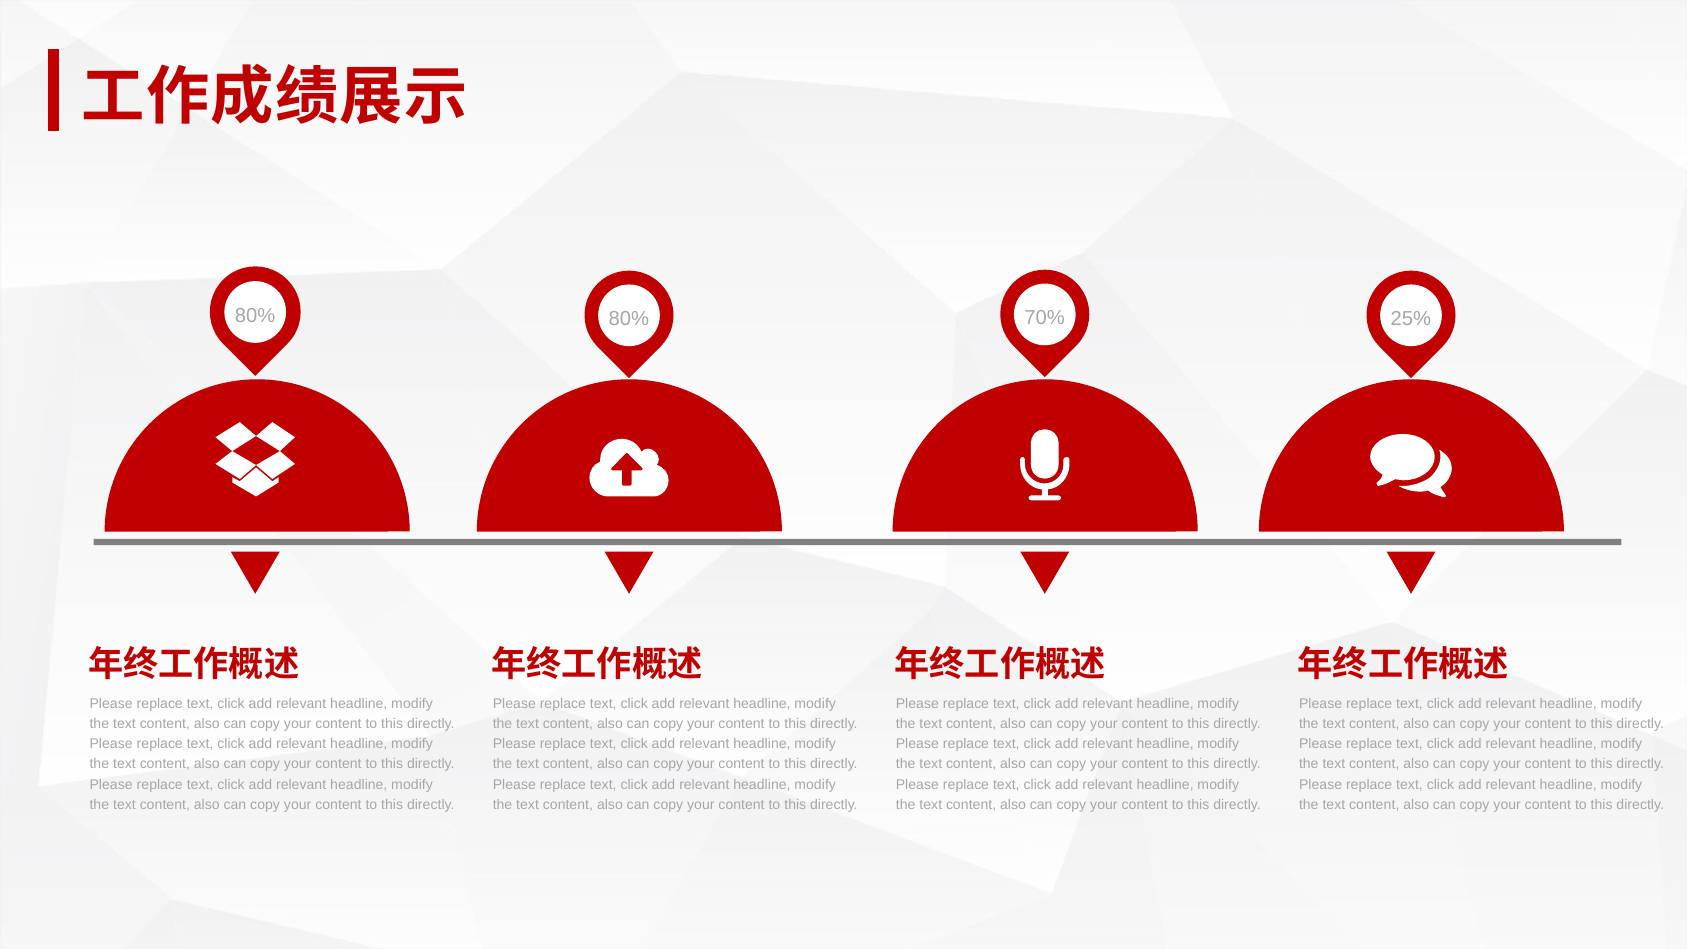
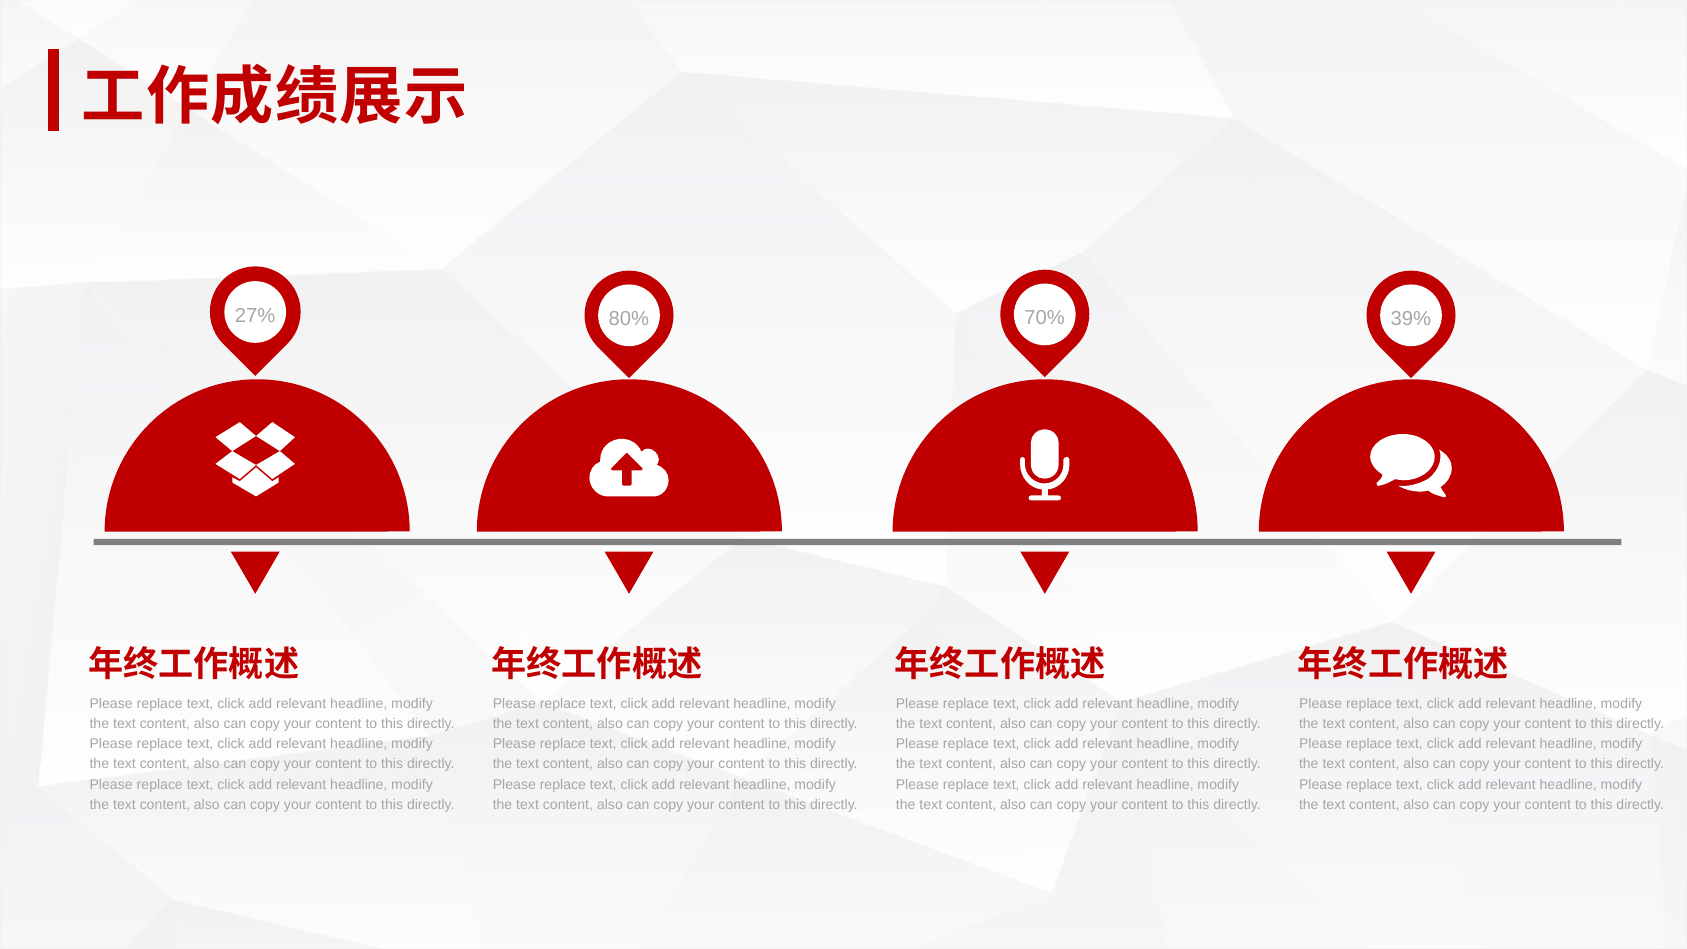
80%: 80% -> 27% (255, 316)
25%: 25% -> 39% (1411, 319)
